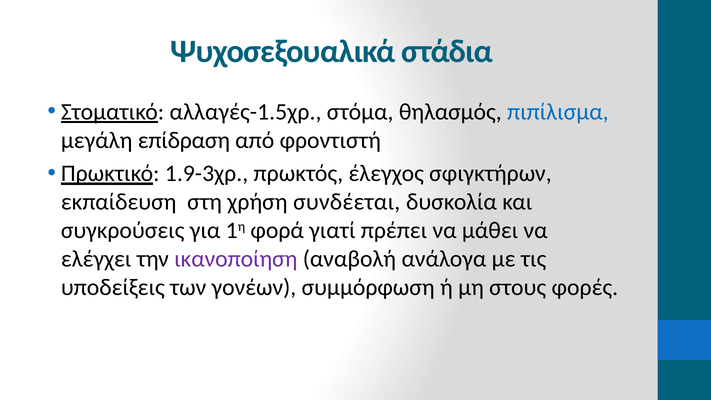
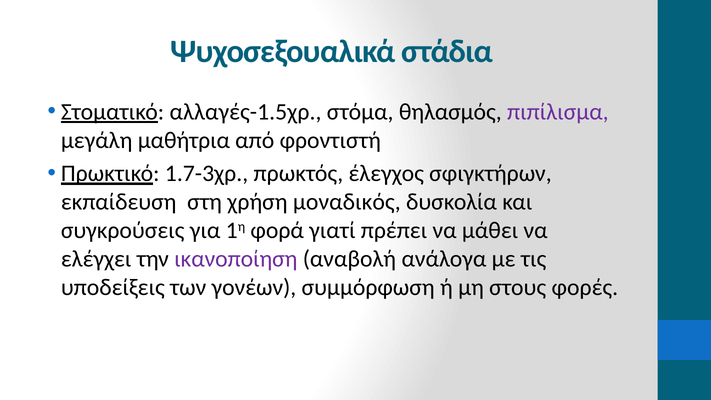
πιπίλισμα colour: blue -> purple (558, 112)
επίδραση: επίδραση -> μαθήτρια (184, 140)
1.9-3χρ: 1.9-3χρ -> 1.7-3χρ (207, 174)
συνδέεται: συνδέεται -> μοναδικός (347, 202)
